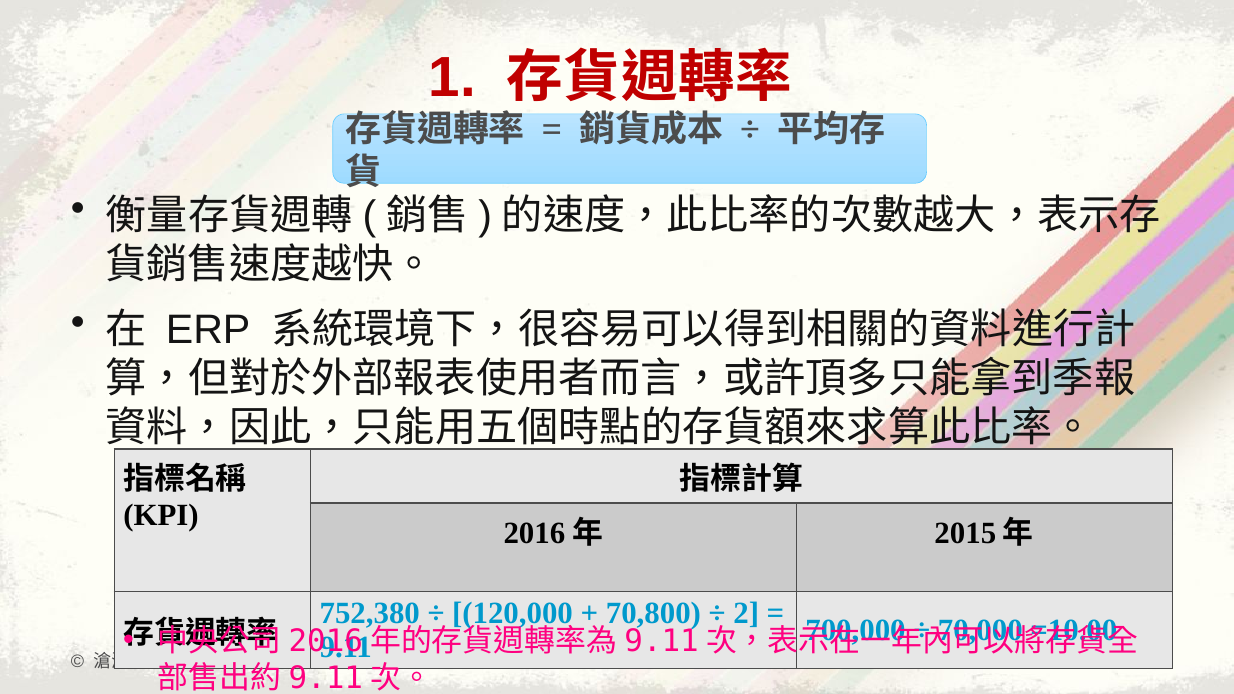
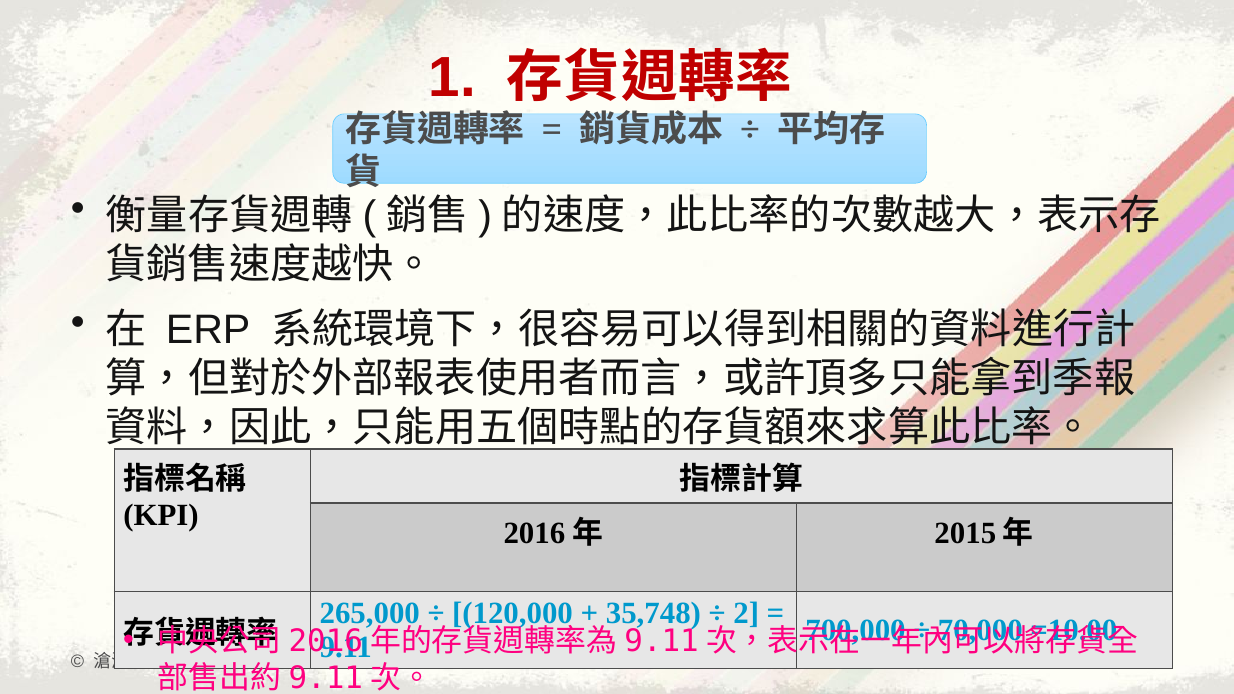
752,380: 752,380 -> 265,000 (370, 613)
70,800: 70,800 -> 35,748 (653, 613)
